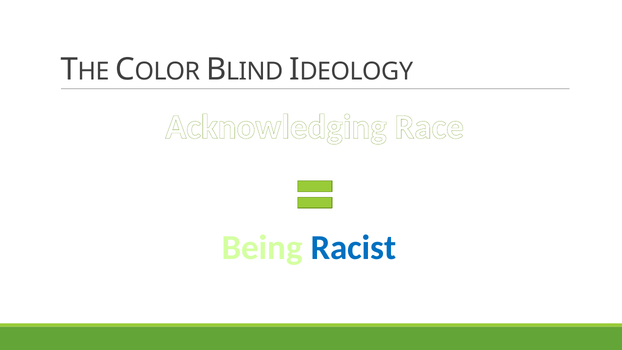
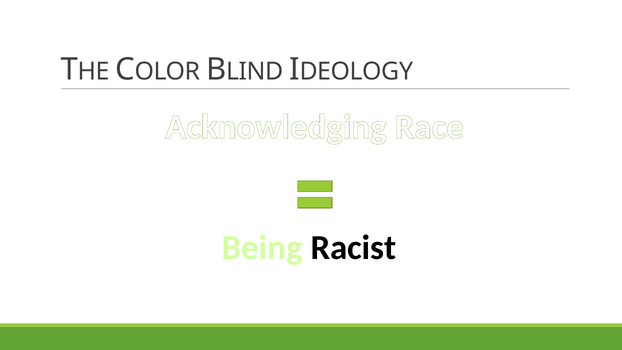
Racist colour: blue -> black (353, 247)
